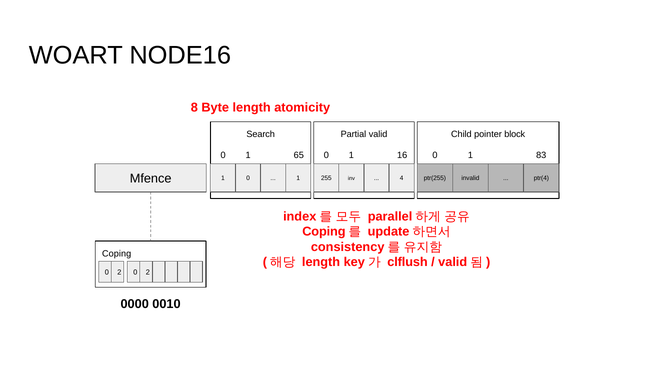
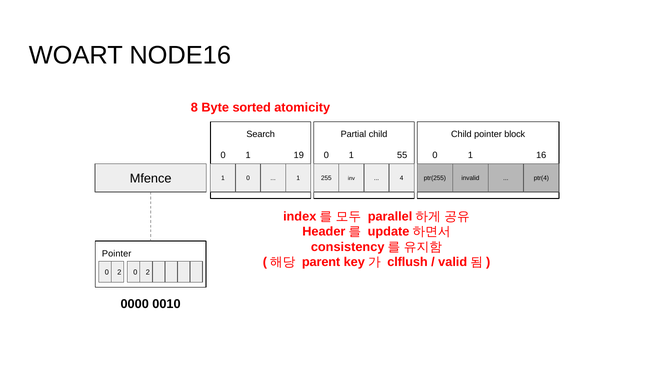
Byte length: length -> sorted (252, 108)
Partial valid: valid -> child (378, 134)
65: 65 -> 19 (299, 155)
16: 16 -> 55 (402, 155)
83: 83 -> 16 (541, 155)
Coping: Coping -> Header (324, 232)
Coping: Coping -> Pointer (117, 254)
length: length -> parent (321, 262)
